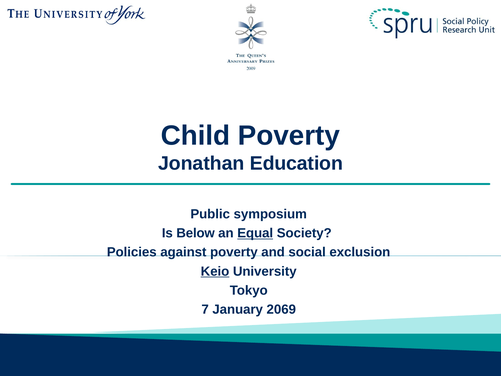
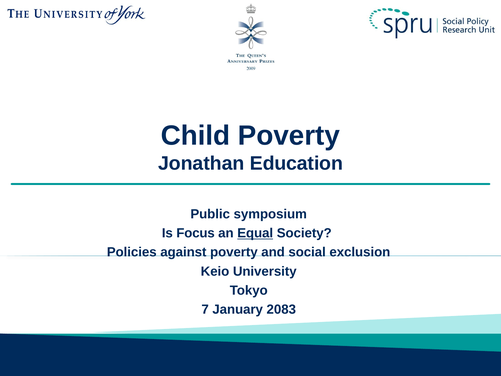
Below: Below -> Focus (196, 233)
Keio underline: present -> none (215, 271)
2069: 2069 -> 2083 (281, 309)
